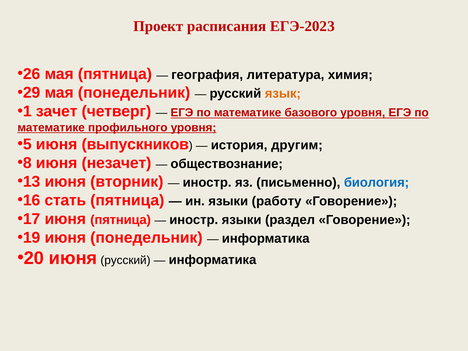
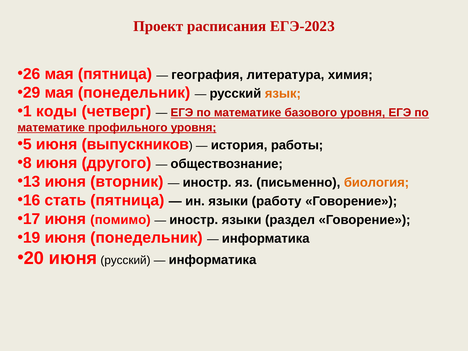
зачет: зачет -> коды (57, 111)
другим: другим -> работы (297, 145)
незачет: незачет -> другого (116, 163)
биология colour: blue -> orange (376, 183)
июня пятница: пятница -> помимо (120, 220)
